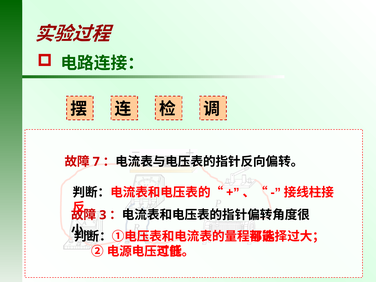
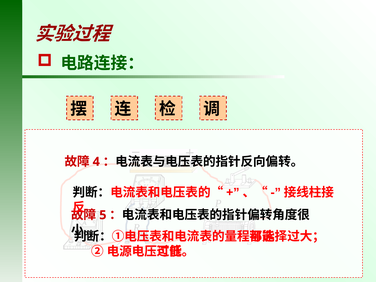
7: 7 -> 4 (96, 162)
3: 3 -> 5 (103, 215)
